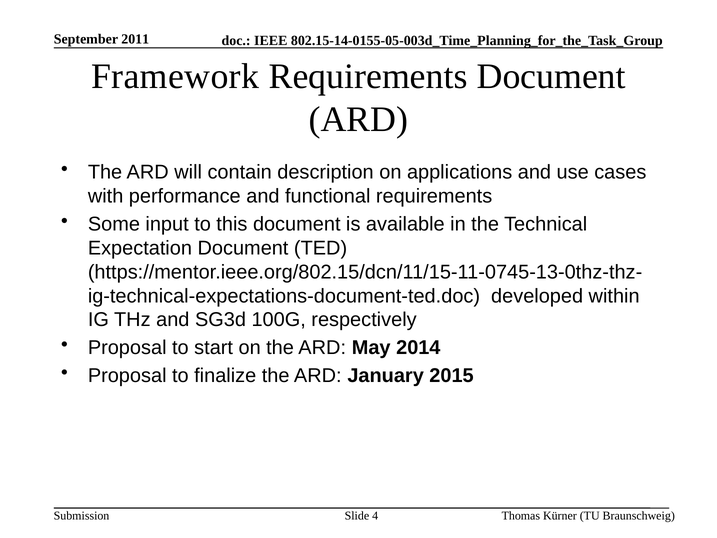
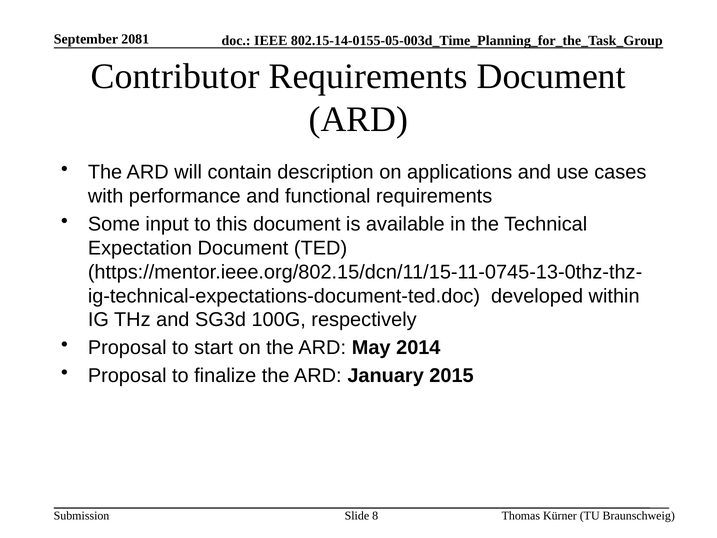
2011: 2011 -> 2081 (135, 39)
Framework: Framework -> Contributor (175, 77)
4: 4 -> 8 (375, 516)
